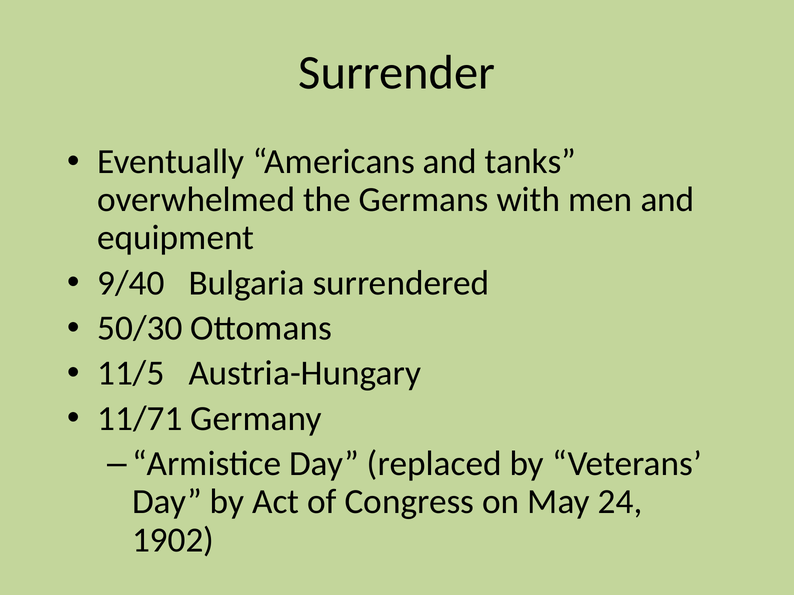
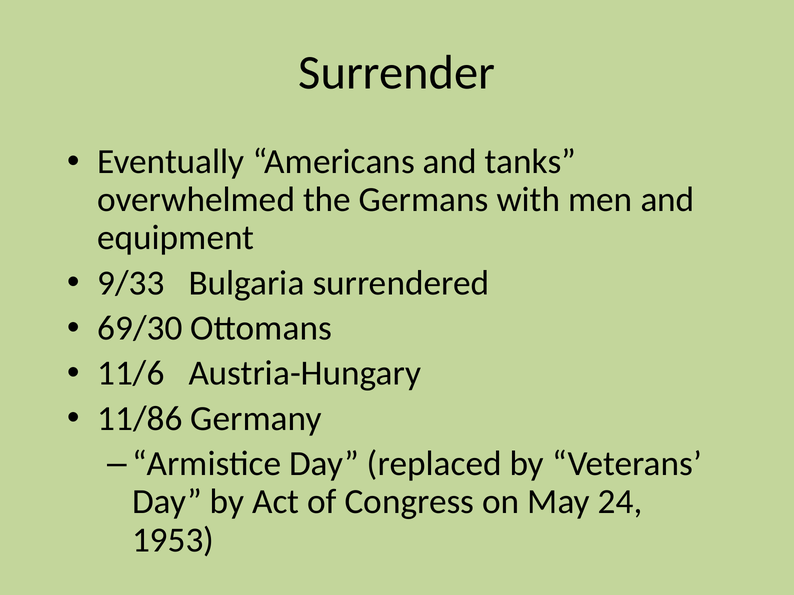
9/40: 9/40 -> 9/33 (131, 283)
50/30: 50/30 -> 69/30 (140, 328)
11/5: 11/5 -> 11/6 (131, 374)
11/71: 11/71 -> 11/86 (140, 419)
1902: 1902 -> 1953 (173, 540)
